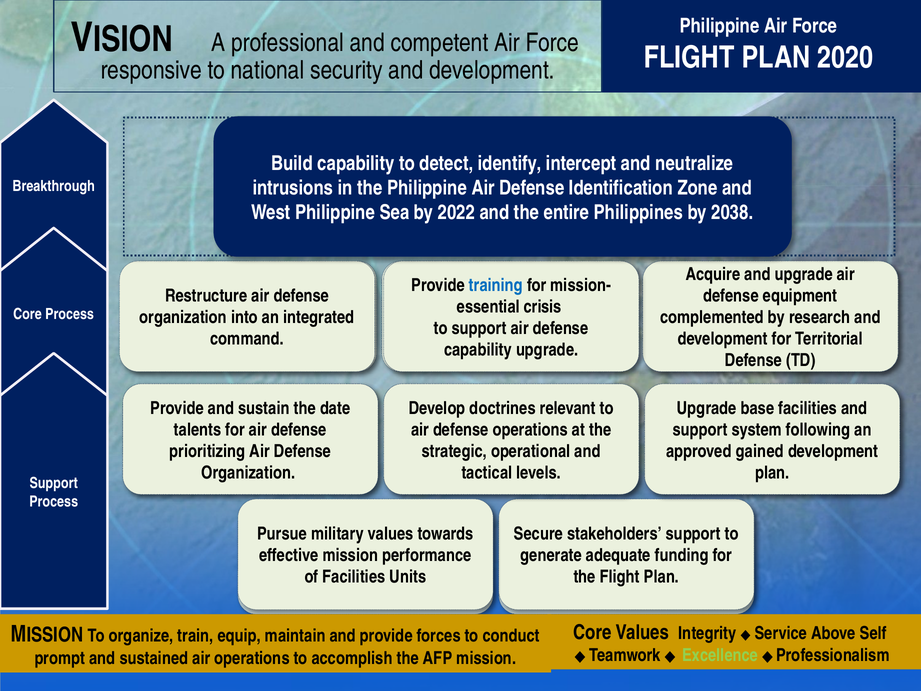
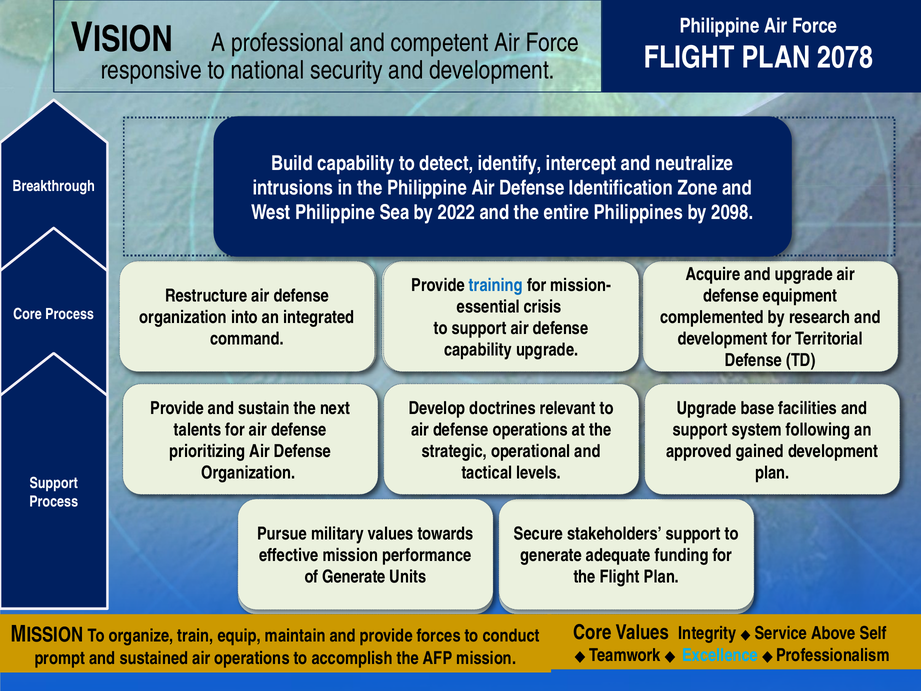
2020: 2020 -> 2078 (845, 57)
2038: 2038 -> 2098 (732, 212)
date: date -> next (335, 408)
of Facilities: Facilities -> Generate (354, 577)
Excellence colour: light green -> light blue (720, 655)
